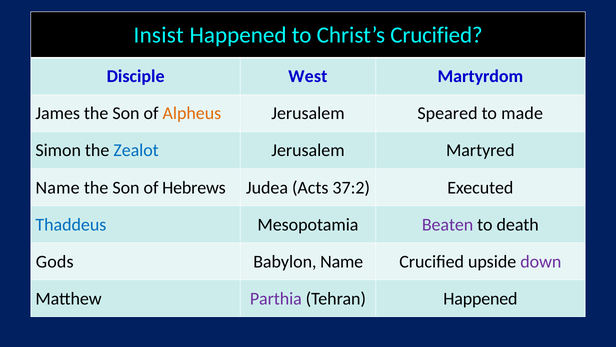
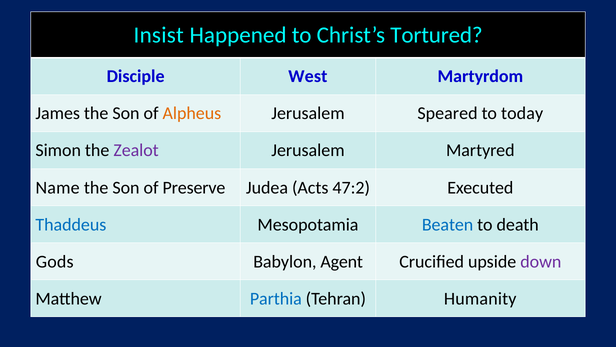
Christ’s Crucified: Crucified -> Tortured (436, 35)
made: made -> today (522, 113)
Zealot colour: blue -> purple (136, 150)
Hebrews: Hebrews -> Preserve (194, 187)
37:2: 37:2 -> 47:2 (351, 187)
Beaten colour: purple -> blue (448, 224)
Babylon Name: Name -> Agent (342, 261)
Parthia colour: purple -> blue (276, 298)
Tehran Happened: Happened -> Humanity (480, 298)
